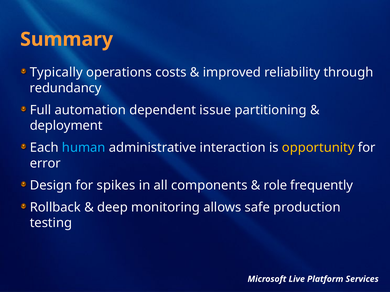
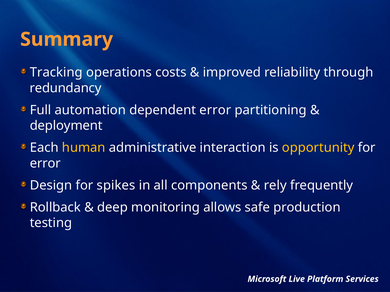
Typically: Typically -> Tracking (56, 73)
dependent issue: issue -> error (215, 110)
human colour: light blue -> yellow (84, 148)
role: role -> rely (275, 186)
